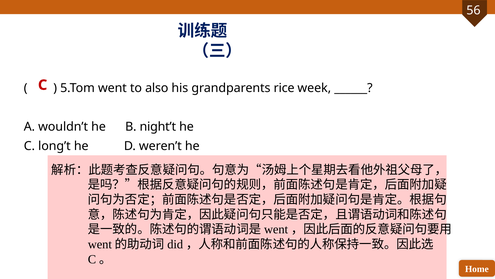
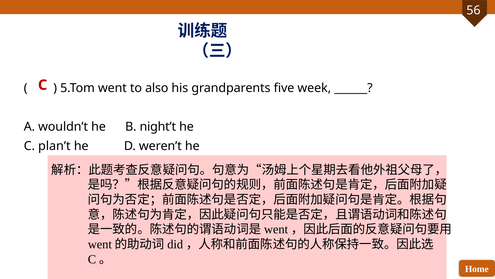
rice: rice -> five (284, 88)
long’t: long’t -> plan’t (54, 146)
